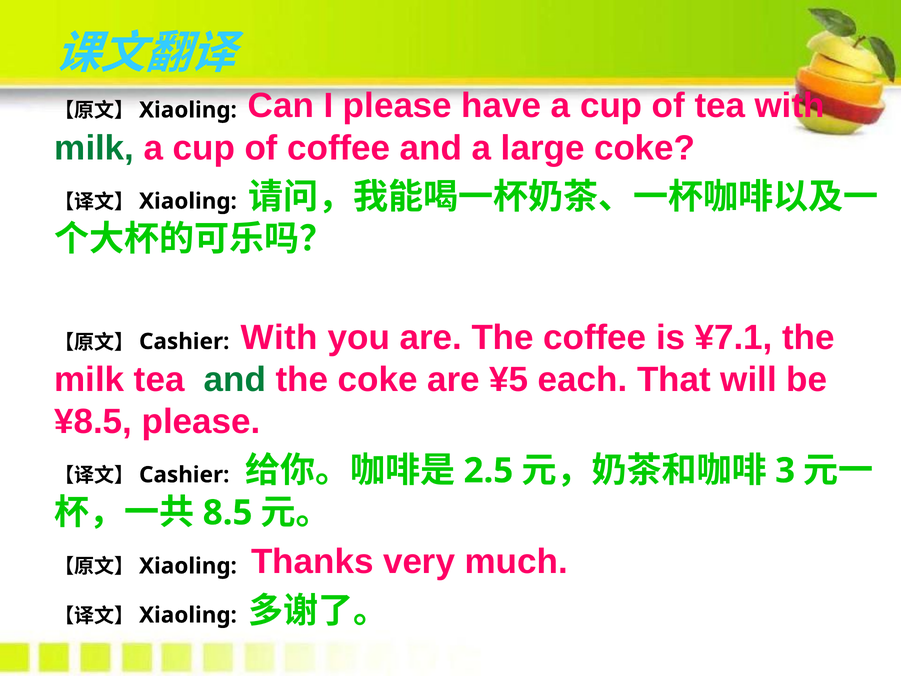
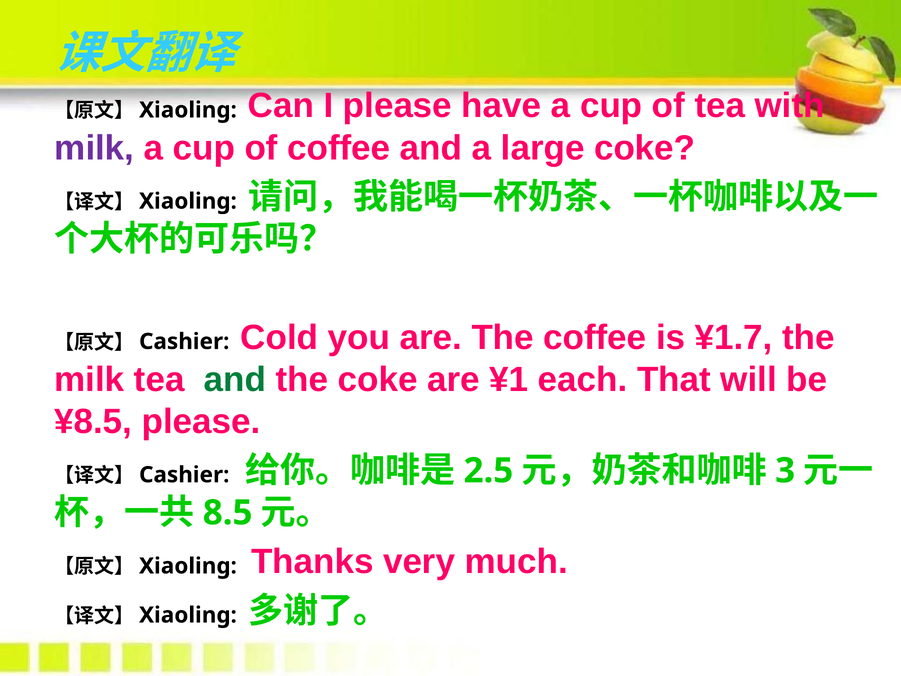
milk colour: green -> purple (94, 148)
With: With -> Cold (279, 337)
¥7.1: ¥7.1 -> ¥1.7 (734, 337)
¥5: ¥5 -> ¥1 (509, 379)
